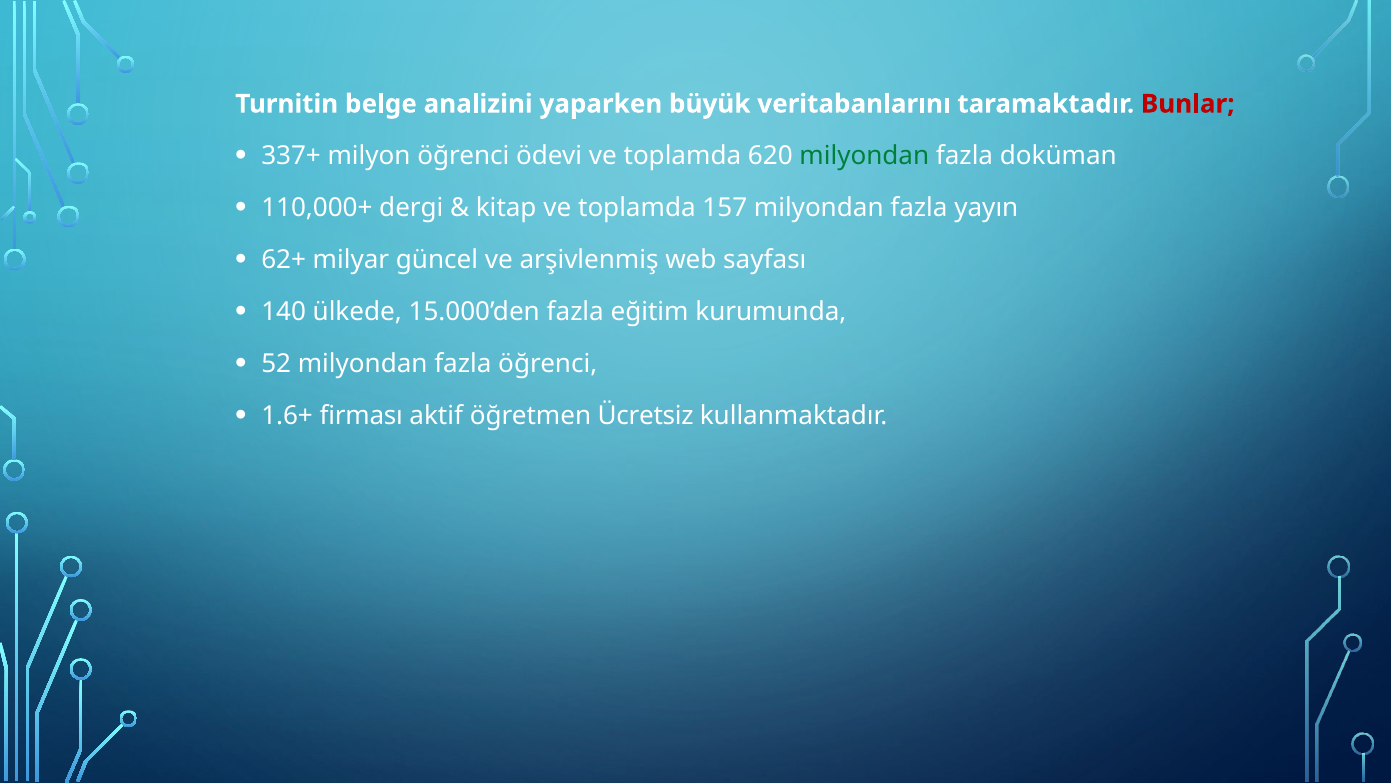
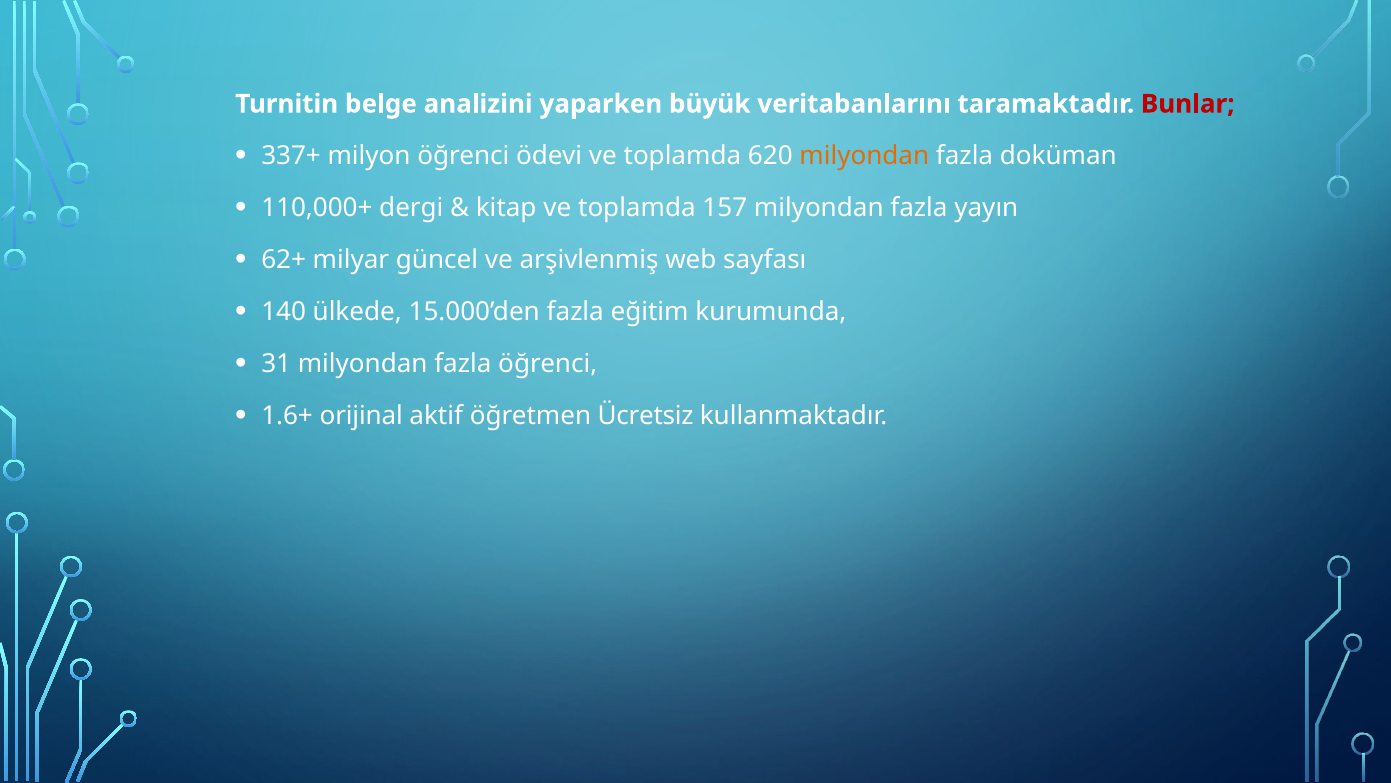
milyondan colour: green -> orange (864, 156)
52: 52 -> 31 (276, 364)
firması: firması -> orijinal (361, 416)
